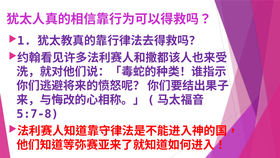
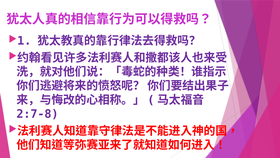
5:7-8: 5:7-8 -> 2:7-8 (38, 114)
